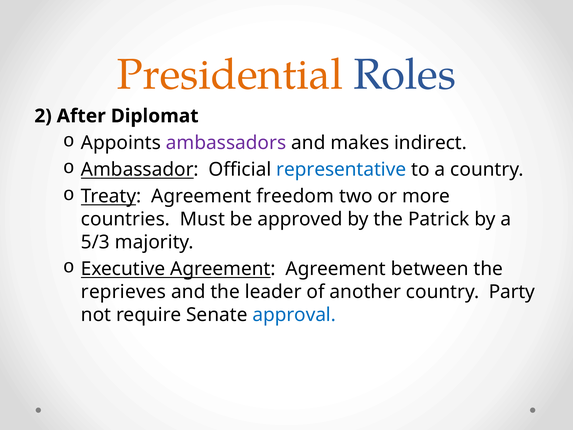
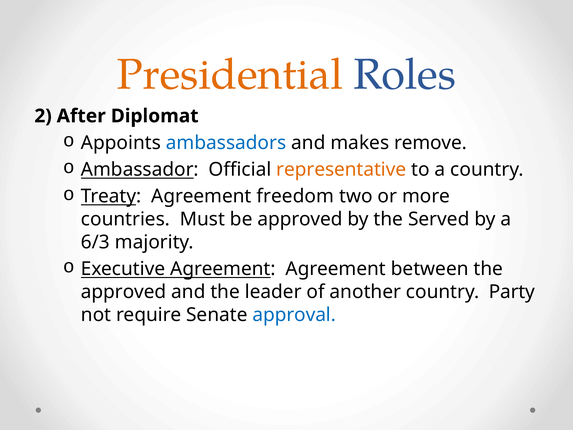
ambassadors colour: purple -> blue (226, 143)
indirect: indirect -> remove (431, 143)
representative colour: blue -> orange (341, 169)
Patrick: Patrick -> Served (439, 219)
5/3: 5/3 -> 6/3 (95, 242)
reprieves: reprieves -> approved (124, 292)
